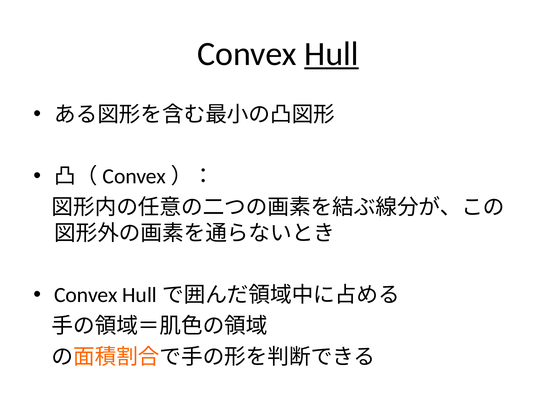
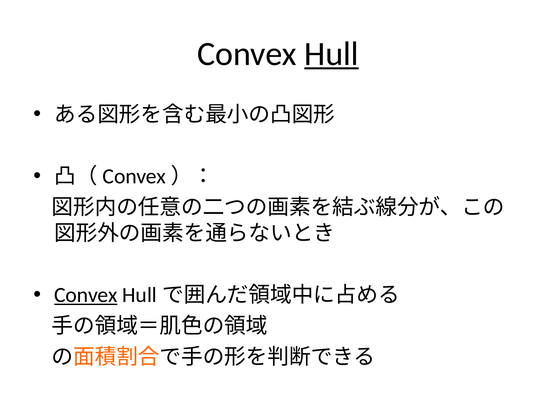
Convex underline: none -> present (86, 295)
